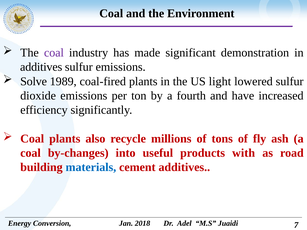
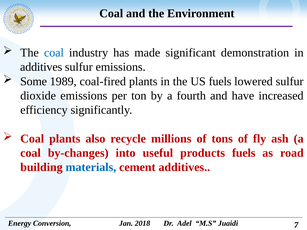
coal colour: purple -> blue (54, 53)
Solve: Solve -> Some (34, 81)
US light: light -> fuels (220, 81)
products with: with -> fuels (244, 153)
